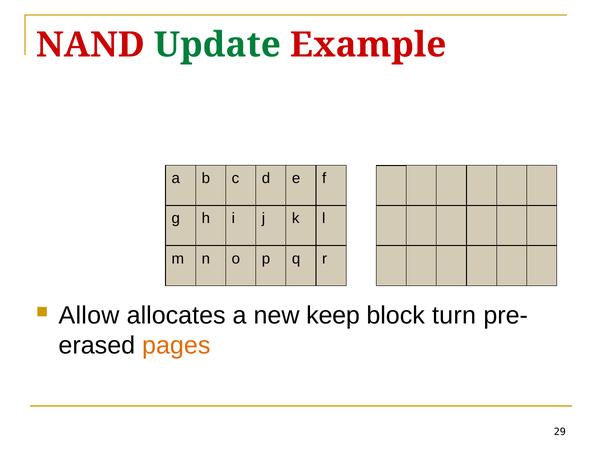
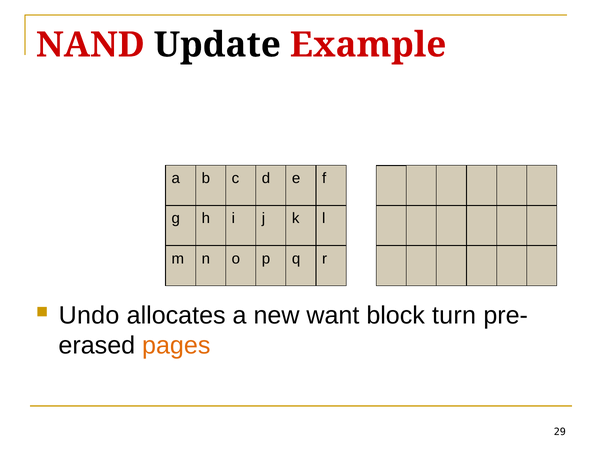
Update colour: green -> black (217, 45)
Allow: Allow -> Undo (89, 316)
keep: keep -> want (333, 316)
